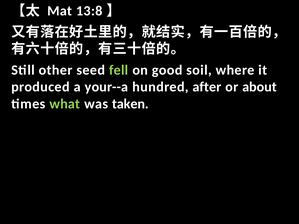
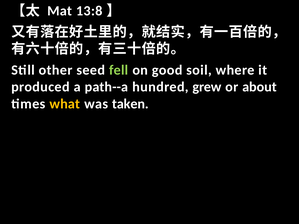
your--a: your--a -> path--a (106, 87)
after: after -> grew (207, 87)
what colour: light green -> yellow (65, 104)
